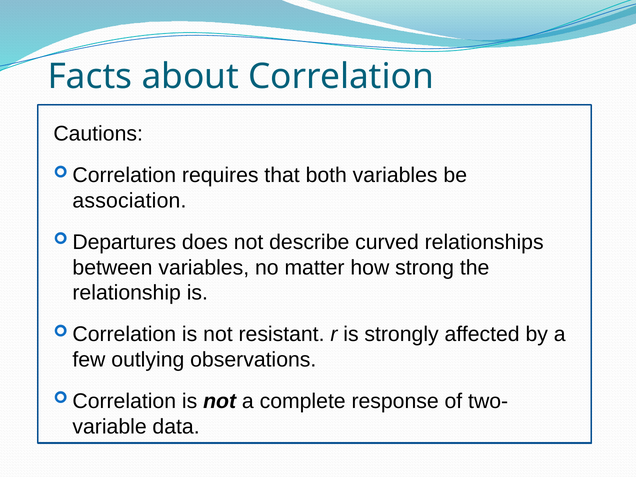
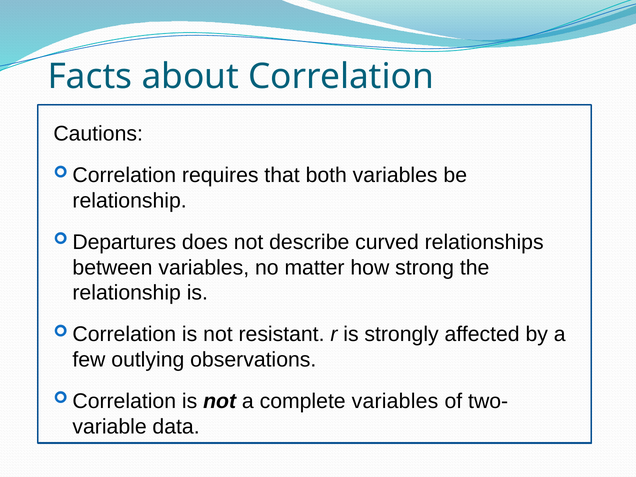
association: association -> relationship (130, 201)
complete response: response -> variables (395, 401)
